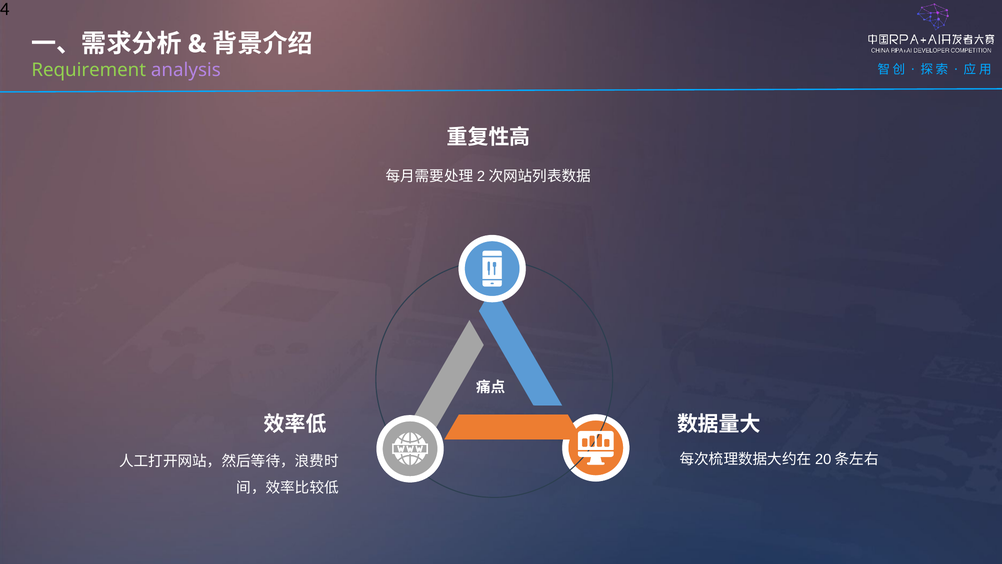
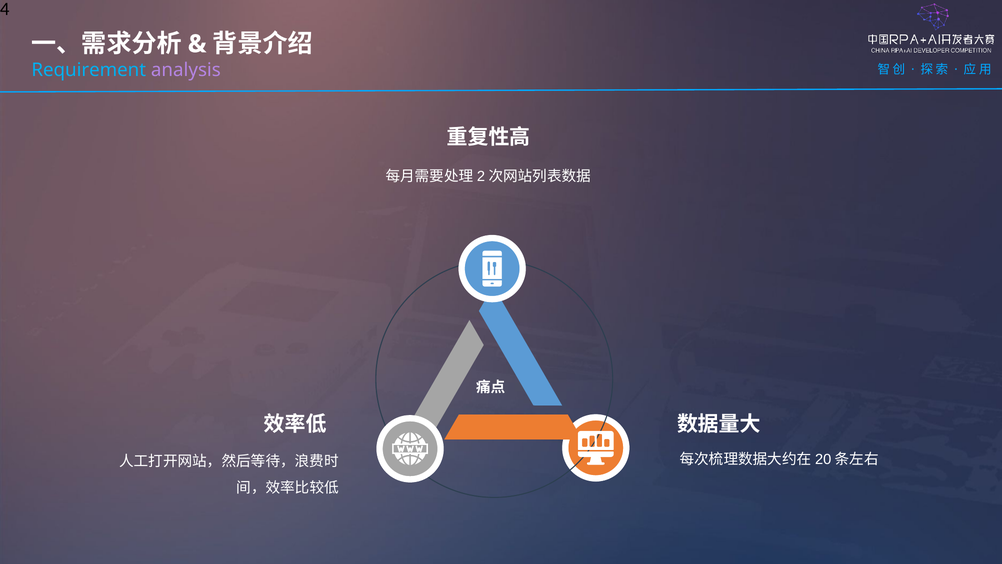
Requirement colour: light green -> light blue (89, 70)
